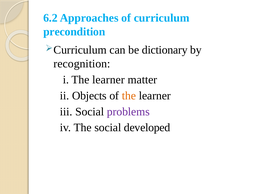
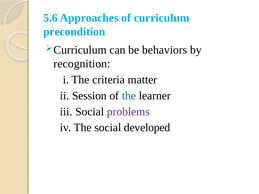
6.2: 6.2 -> 5.6 (50, 18)
dictionary: dictionary -> behaviors (165, 50)
i The learner: learner -> criteria (109, 80)
Objects: Objects -> Session (89, 96)
the colour: orange -> blue (129, 96)
